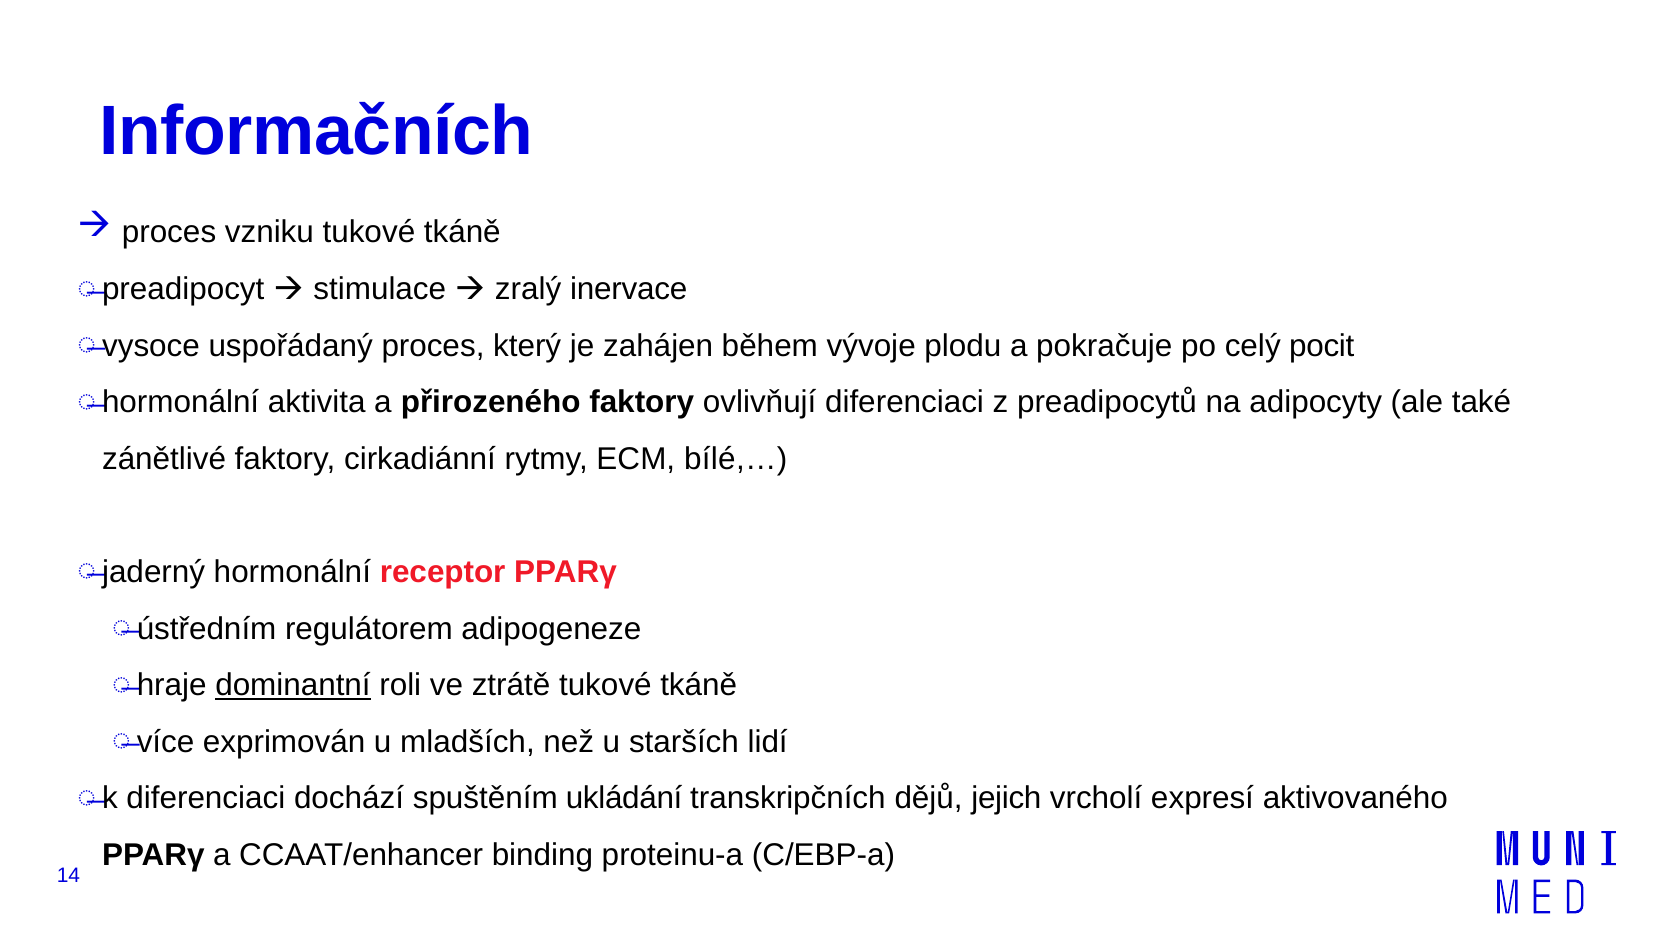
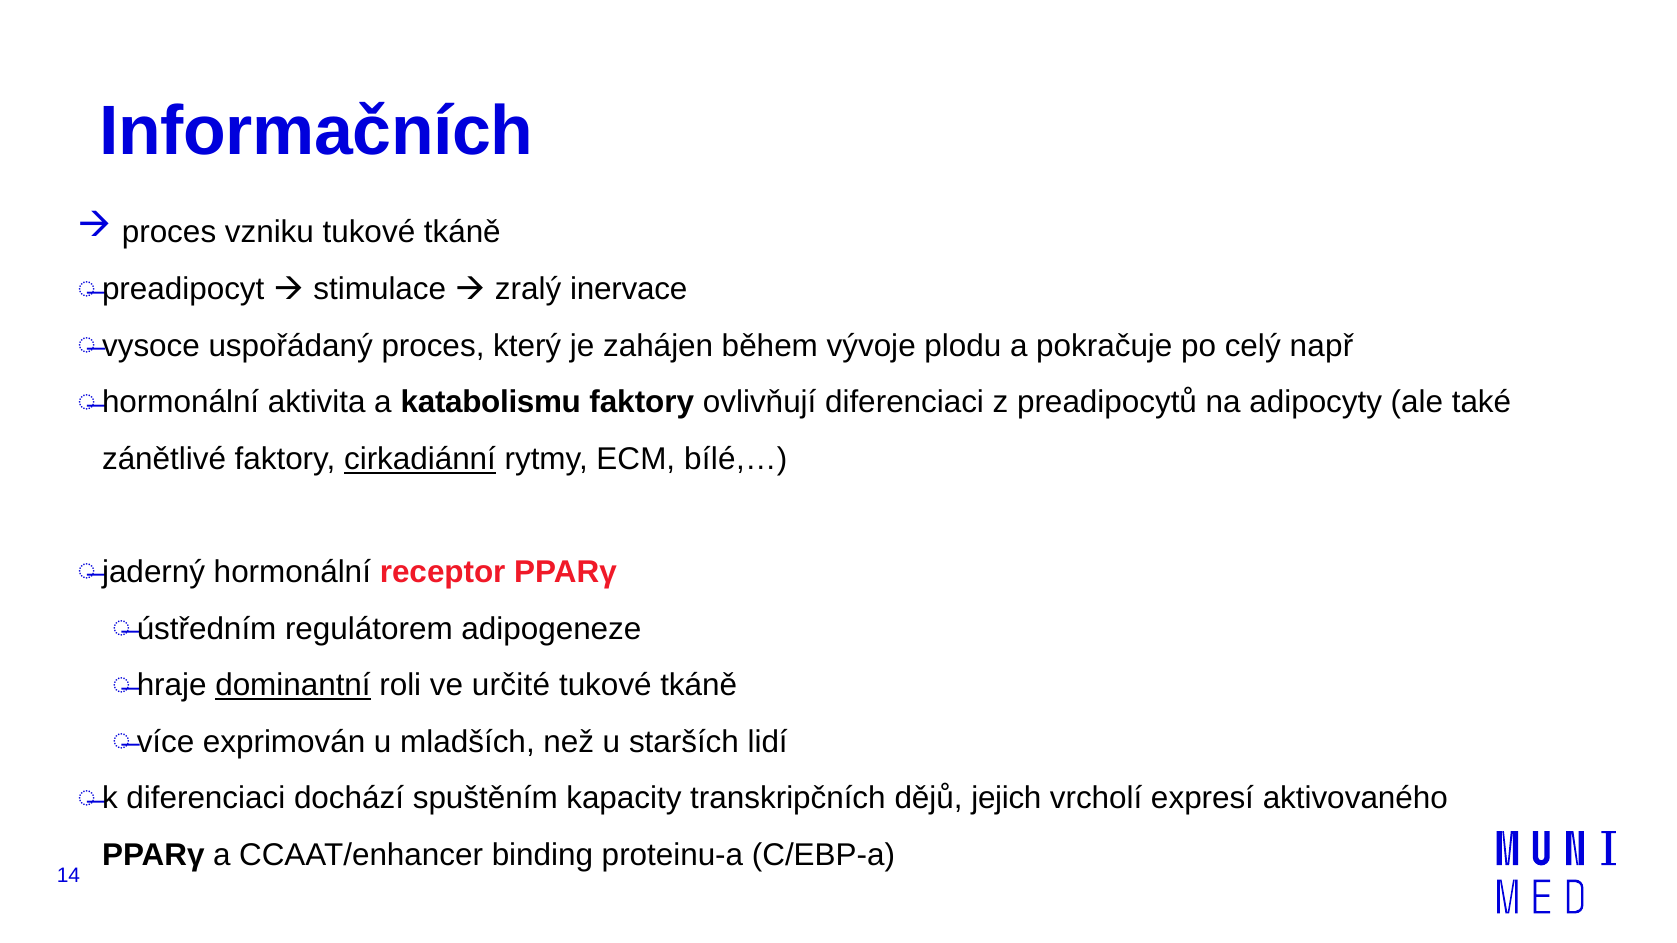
pocit: pocit -> např (1321, 346)
přirozeného: přirozeného -> katabolismu (491, 403)
cirkadiánní underline: none -> present (420, 459)
ztrátě: ztrátě -> určité (511, 686)
ukládání: ukládání -> kapacity (624, 799)
